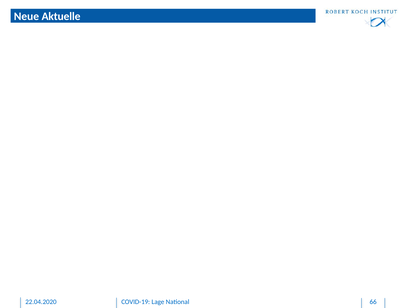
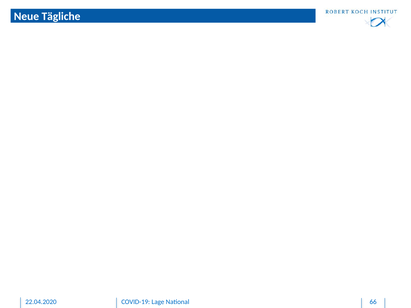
Aktuelle: Aktuelle -> Tägliche (61, 16)
